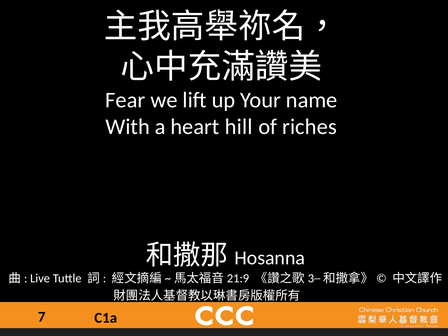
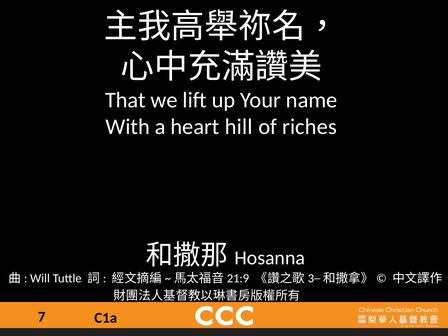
Fear: Fear -> That (125, 100)
Live: Live -> Will (40, 278)
